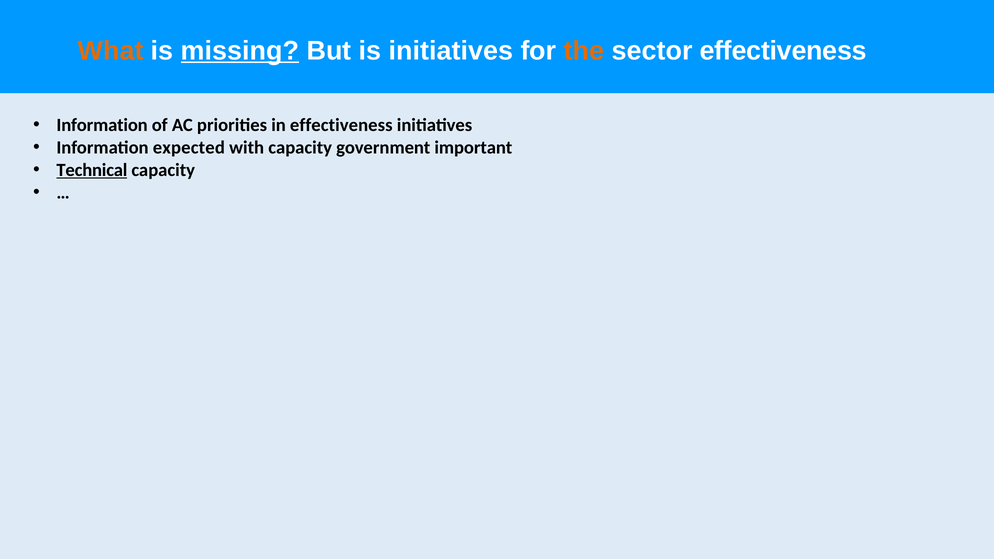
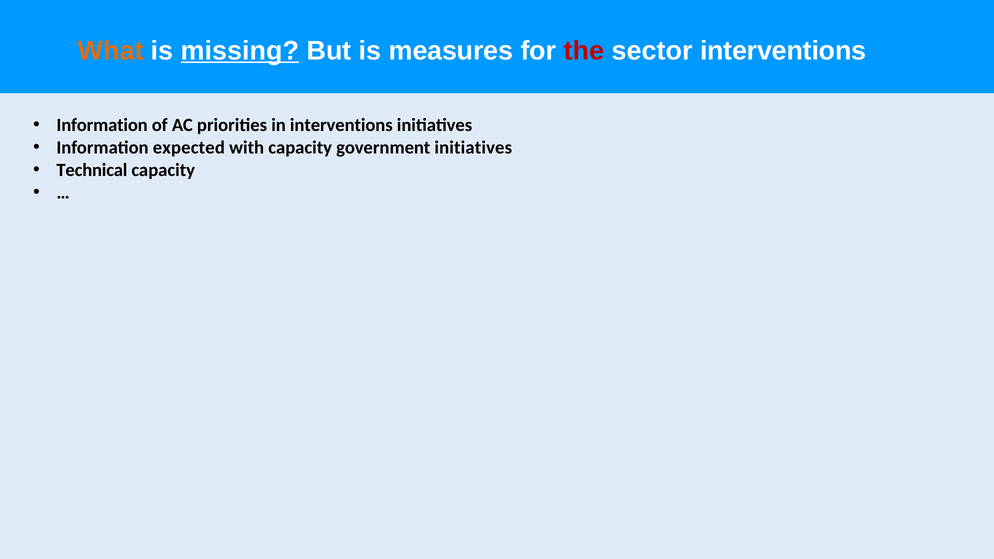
is initiatives: initiatives -> measures (451, 51)
the colour: orange -> red (584, 51)
sector effectiveness: effectiveness -> interventions (783, 51)
in effectiveness: effectiveness -> interventions (341, 125)
government important: important -> initiatives (473, 148)
Technical underline: present -> none (92, 170)
